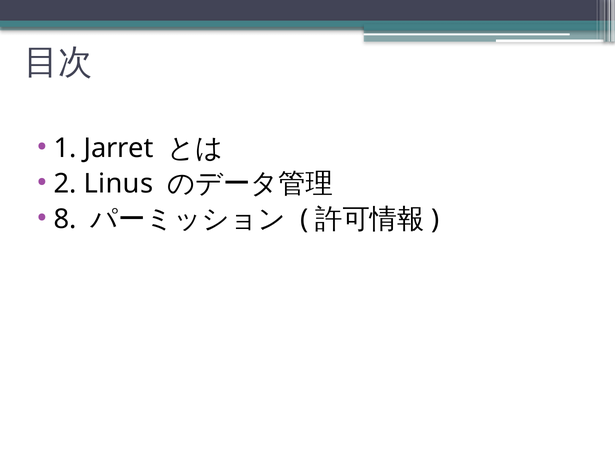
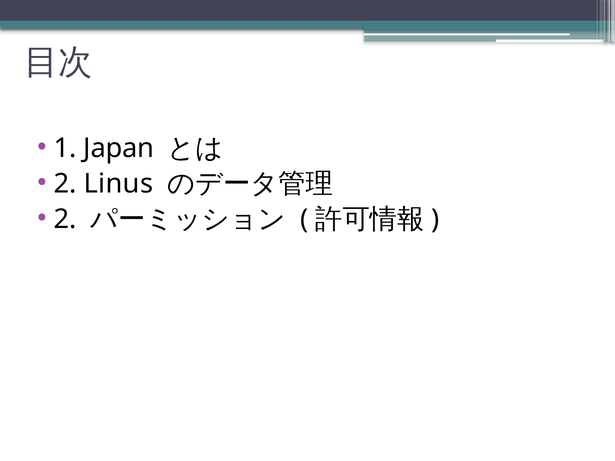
Jarret: Jarret -> Japan (119, 148)
8: 8 -> 2 (65, 219)
